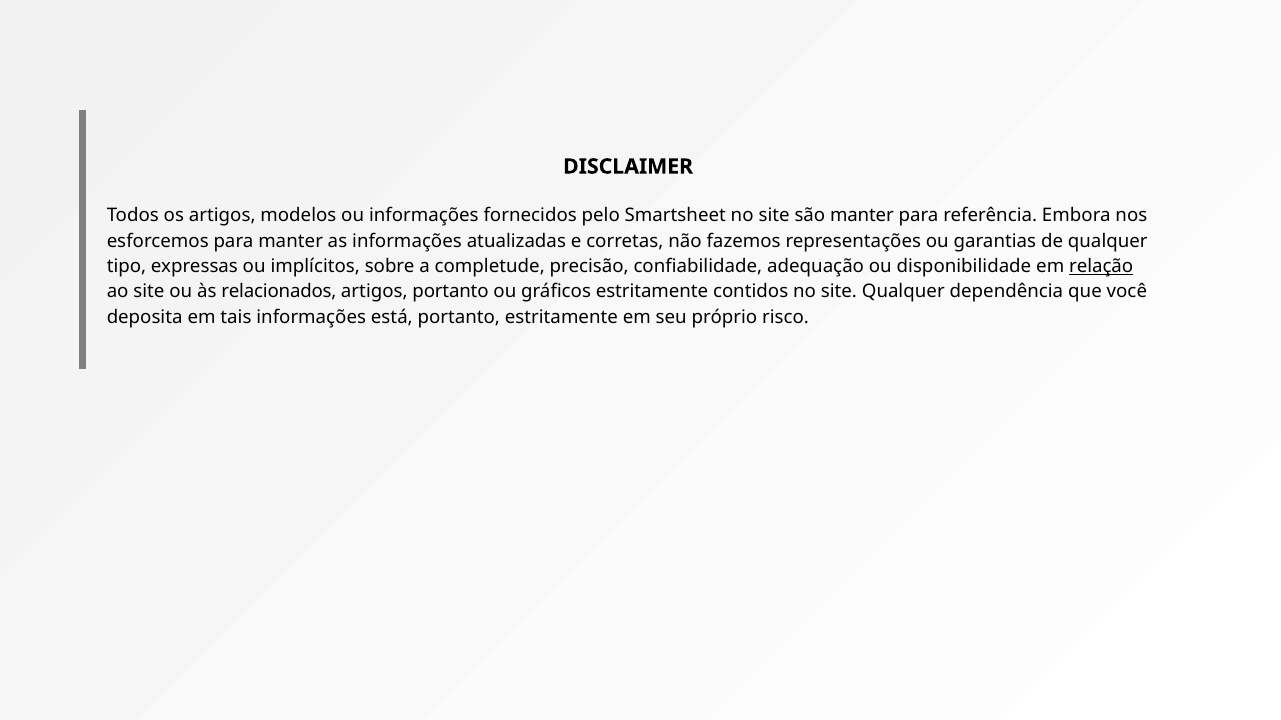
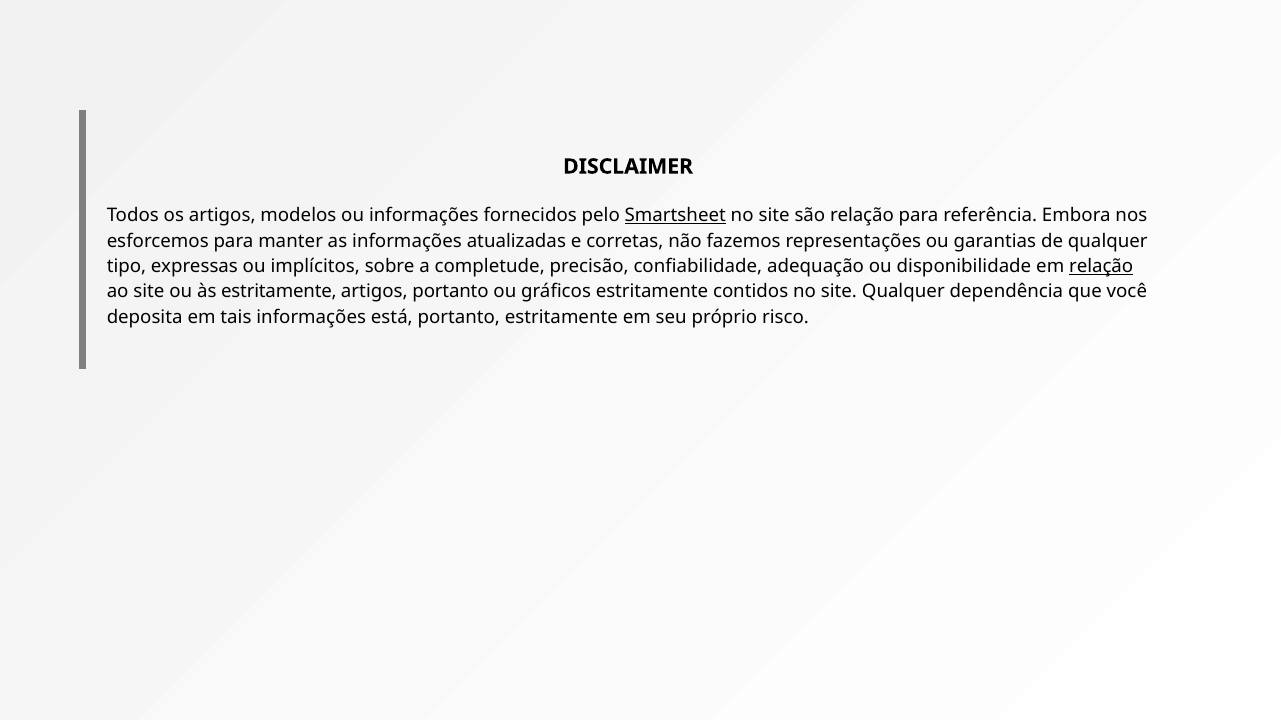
Smartsheet underline: none -> present (675, 216)
são manter: manter -> relação (862, 216)
às relacionados: relacionados -> estritamente (279, 292)
